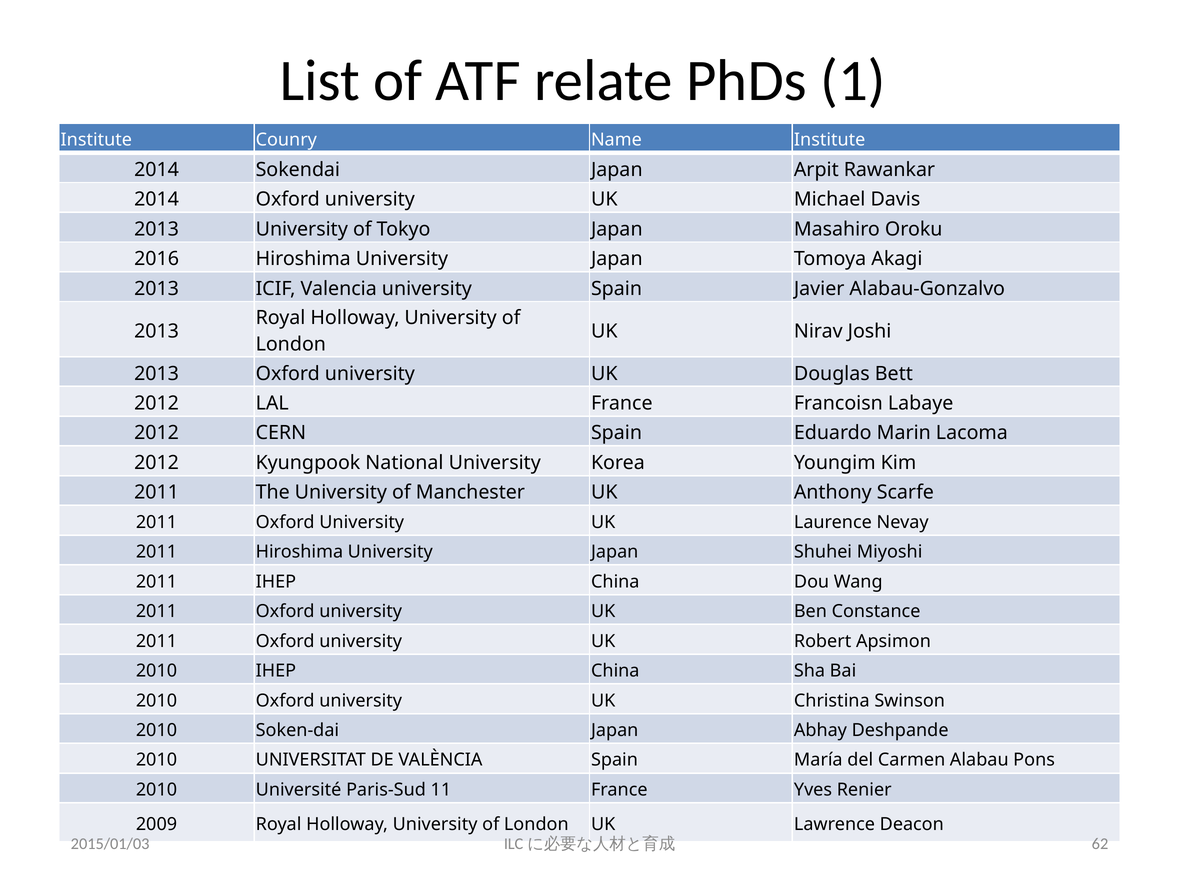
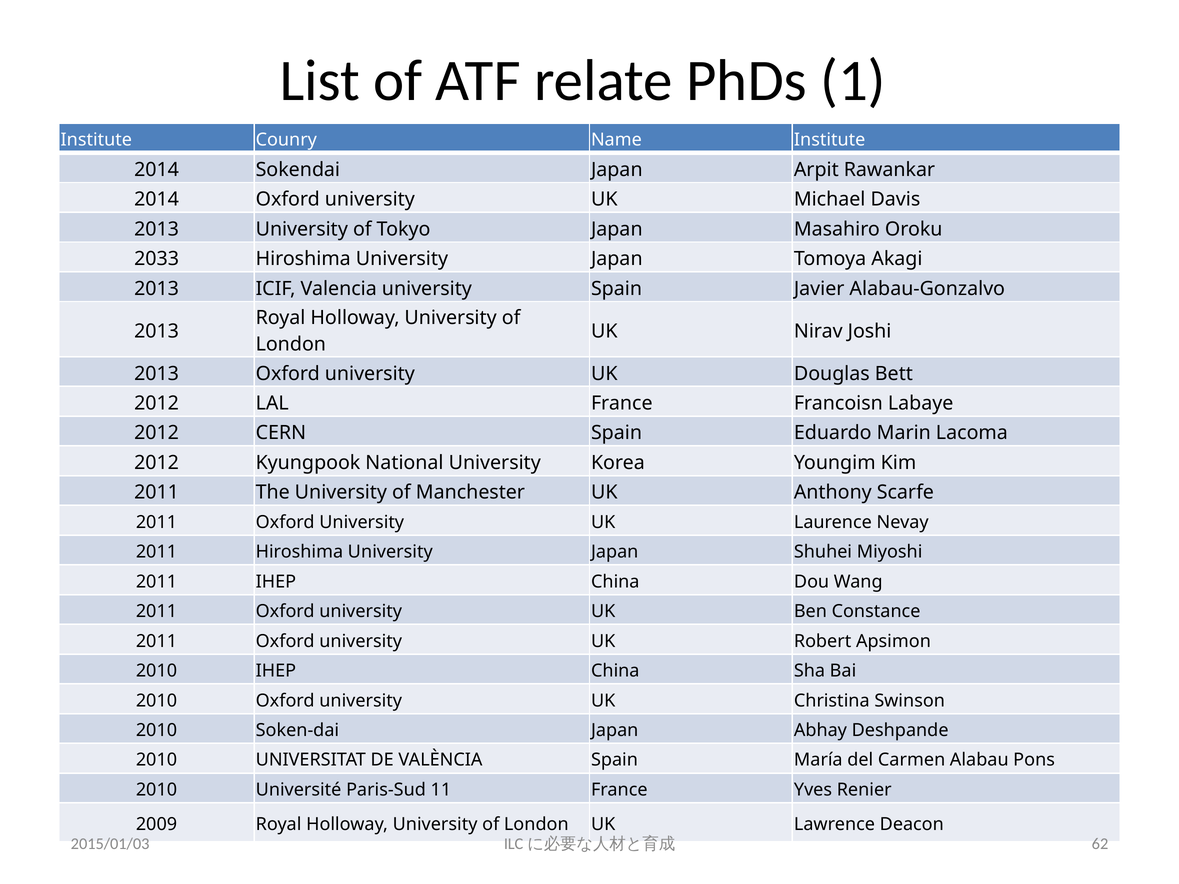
2016: 2016 -> 2033 (157, 259)
